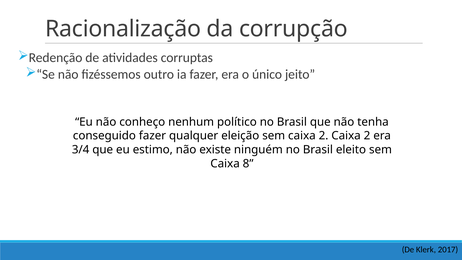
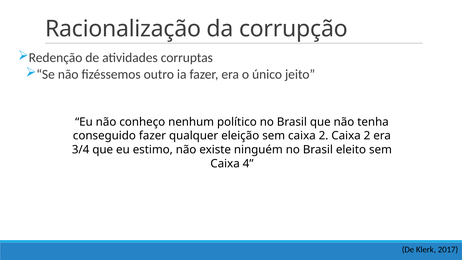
8: 8 -> 4 (248, 163)
